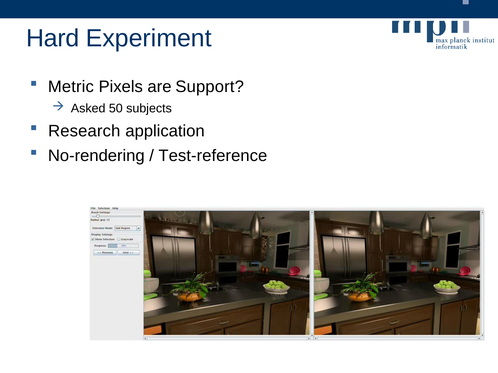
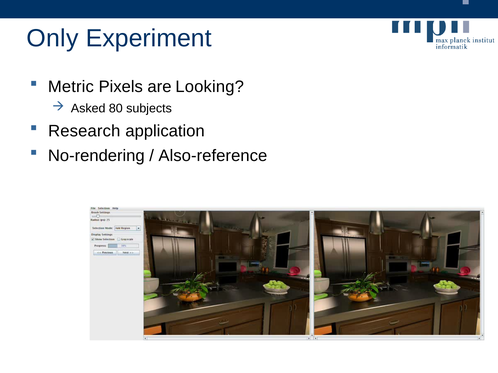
Hard: Hard -> Only (53, 38)
Support: Support -> Looking (210, 87)
50: 50 -> 80 (116, 109)
Test-reference: Test-reference -> Also-reference (213, 156)
